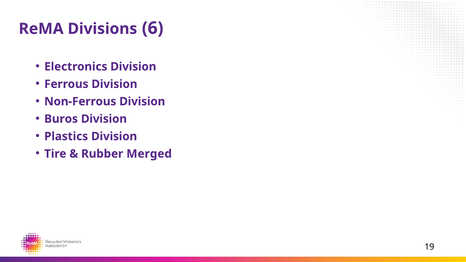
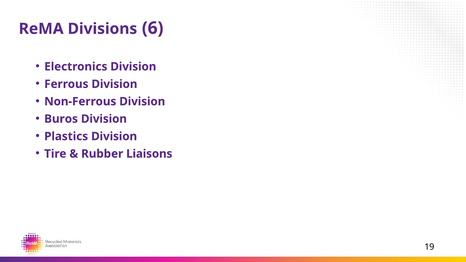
Merged: Merged -> Liaisons (149, 154)
